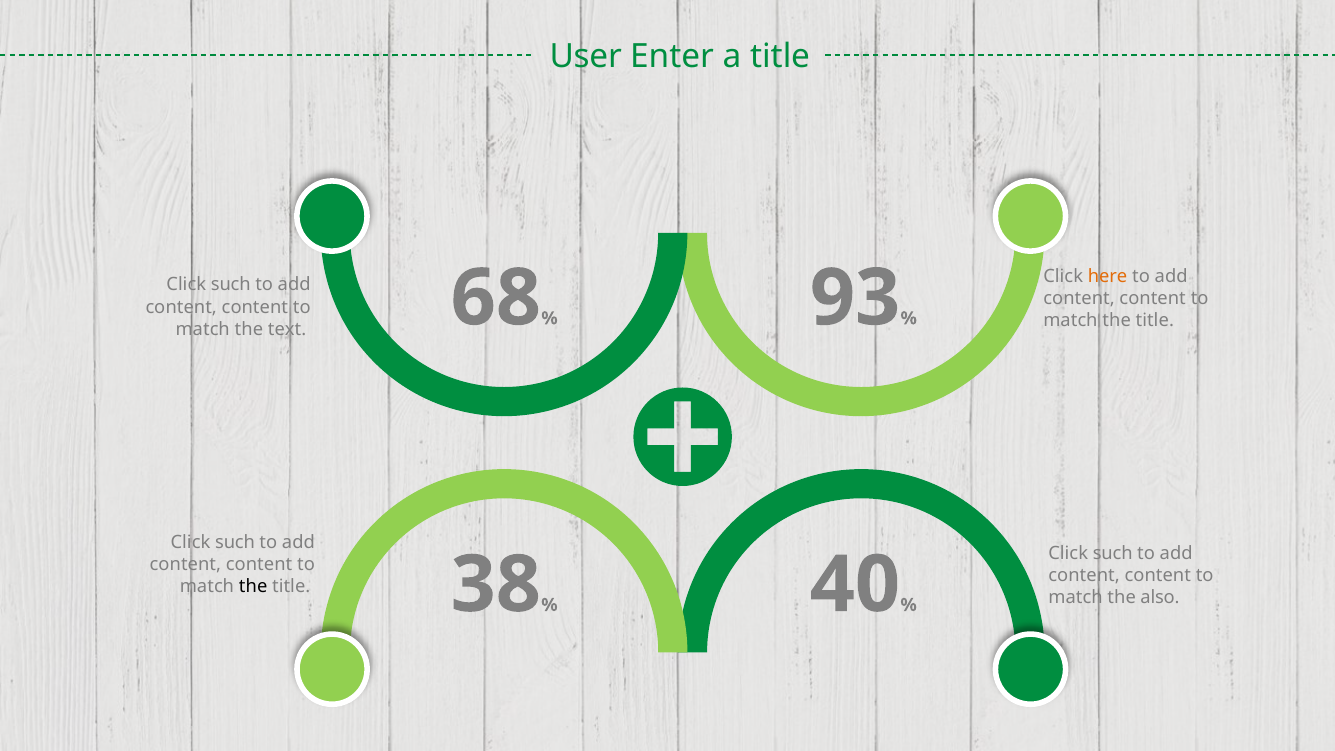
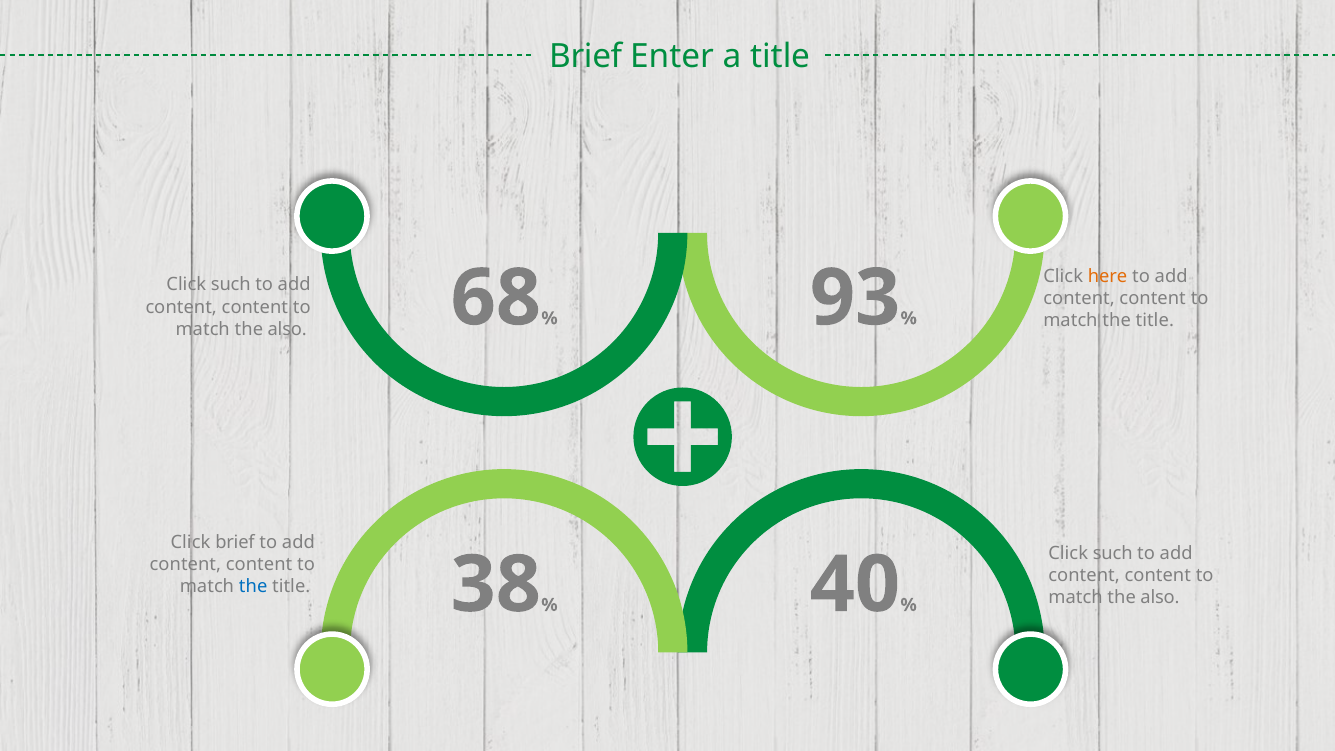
User: User -> Brief (586, 57)
text: text -> also (287, 329)
such: such -> brief (235, 543)
the colour: black -> blue (253, 587)
